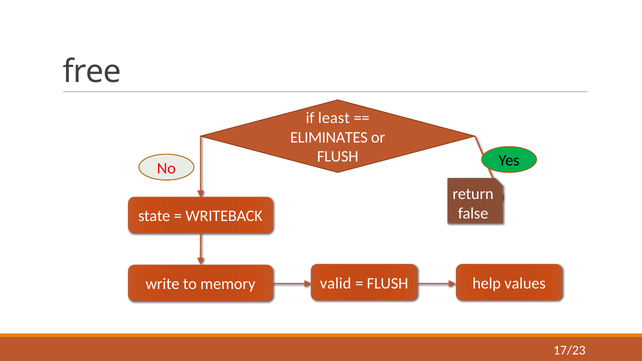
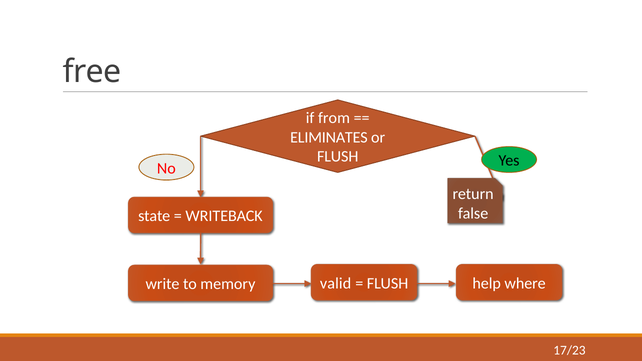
least: least -> from (334, 118)
values: values -> where (525, 283)
